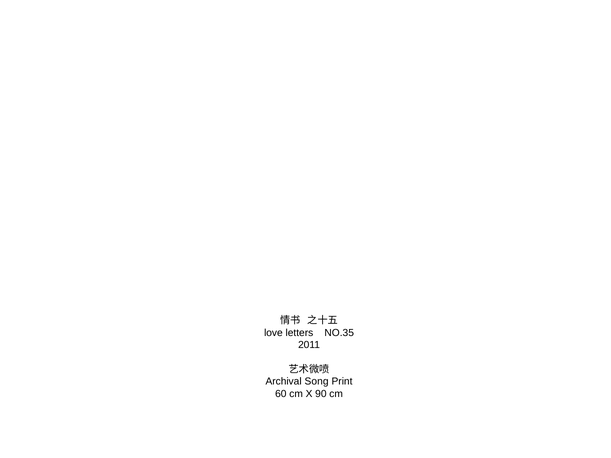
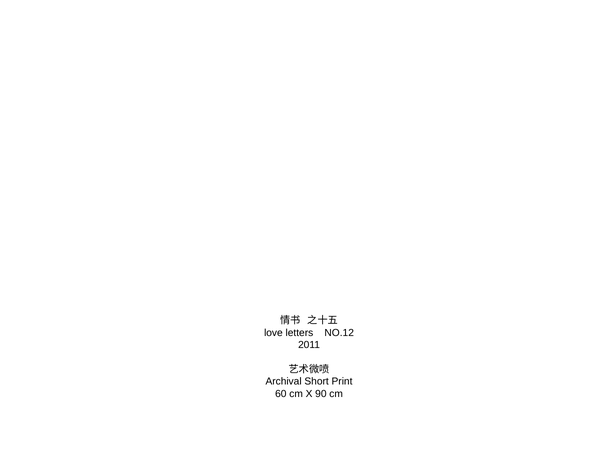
NO.35: NO.35 -> NO.12 (339, 333)
Song: Song -> Short (317, 382)
